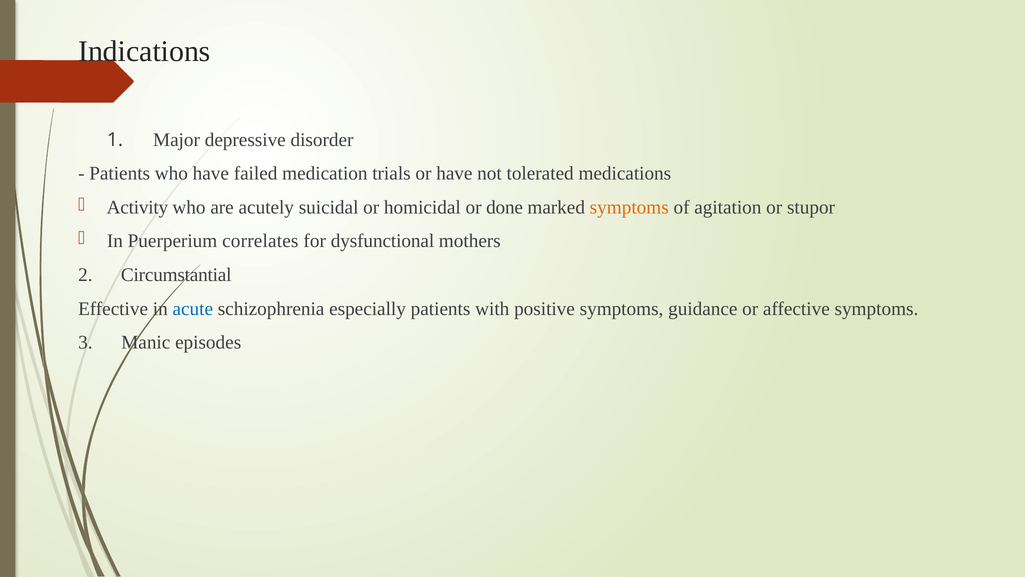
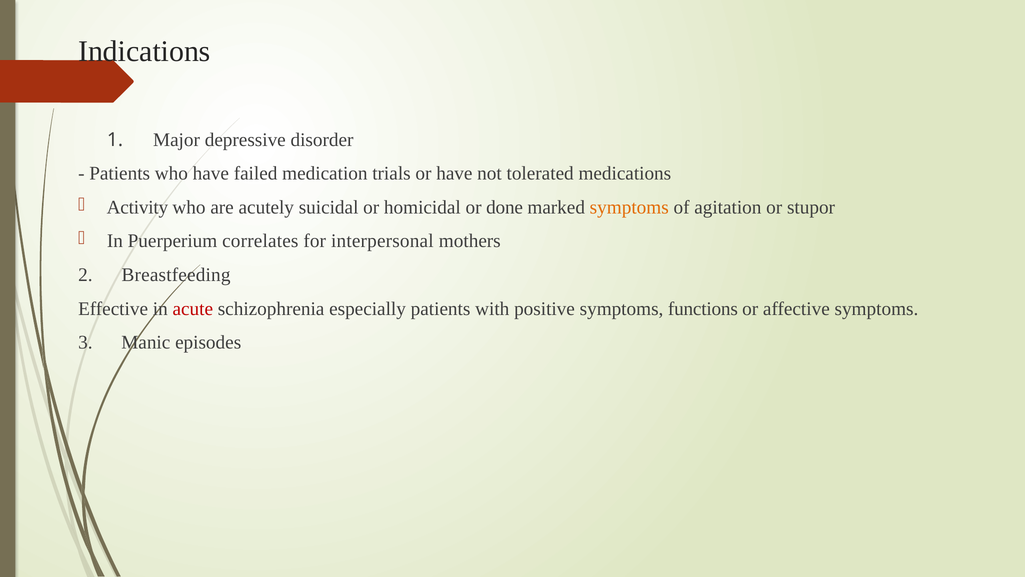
dysfunctional: dysfunctional -> interpersonal (382, 241)
Circumstantial: Circumstantial -> Breastfeeding (176, 275)
acute colour: blue -> red (193, 308)
guidance: guidance -> functions (703, 308)
